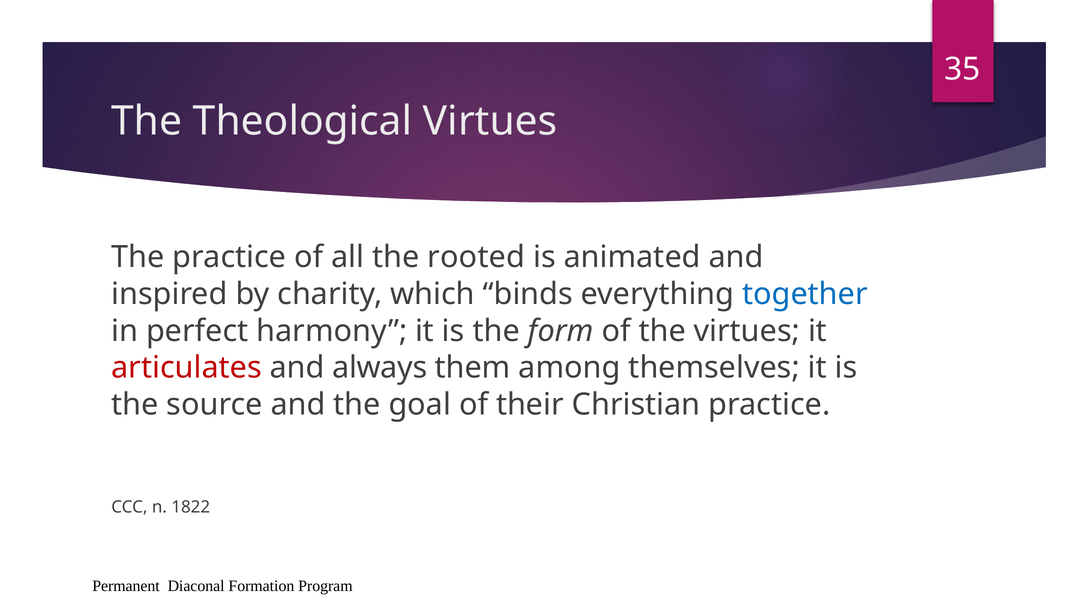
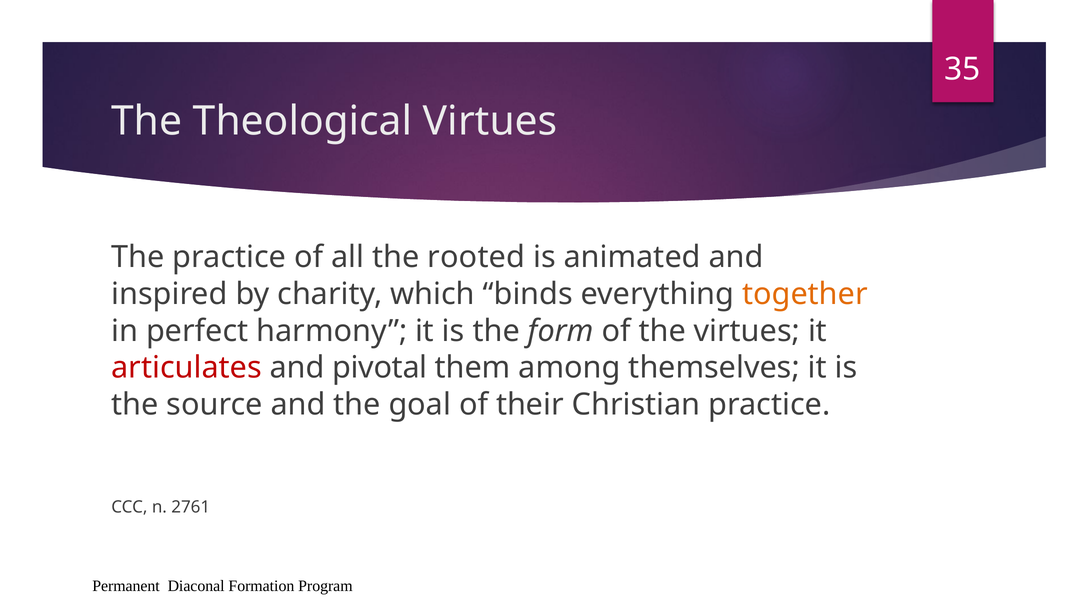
together colour: blue -> orange (805, 294)
always: always -> pivotal (380, 368)
1822: 1822 -> 2761 (191, 507)
